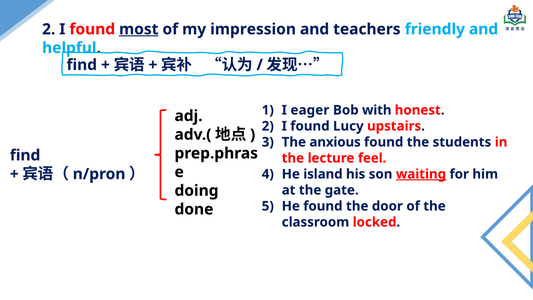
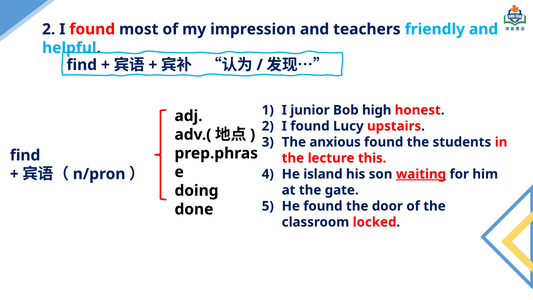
most underline: present -> none (139, 29)
eager: eager -> junior (310, 110)
with: with -> high (377, 110)
feel: feel -> this (372, 158)
